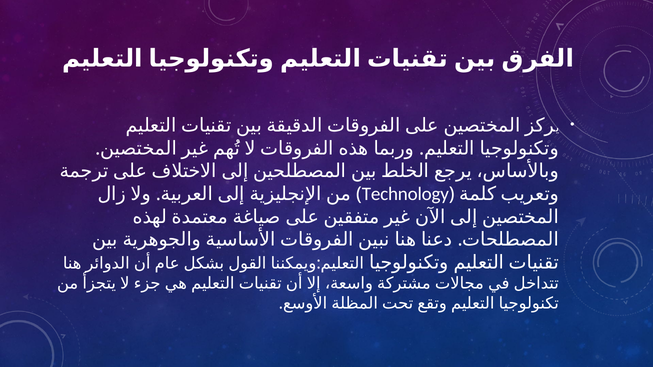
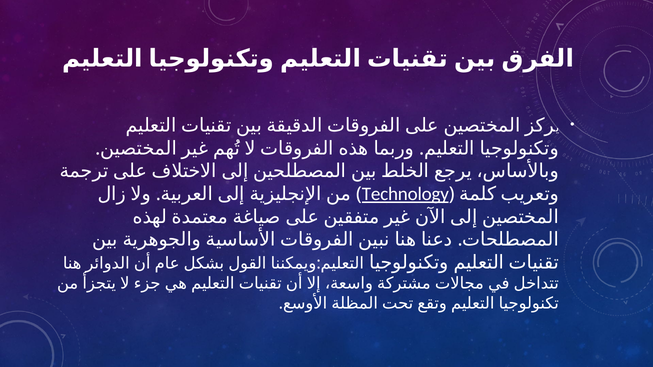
Technology underline: none -> present (405, 194)
